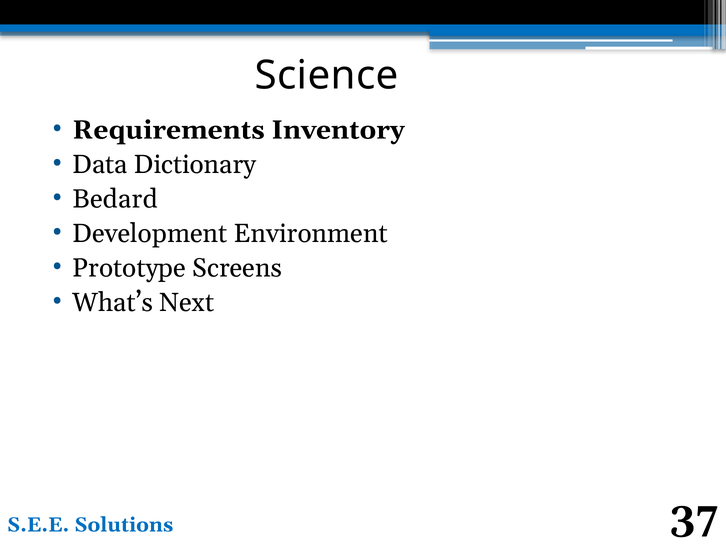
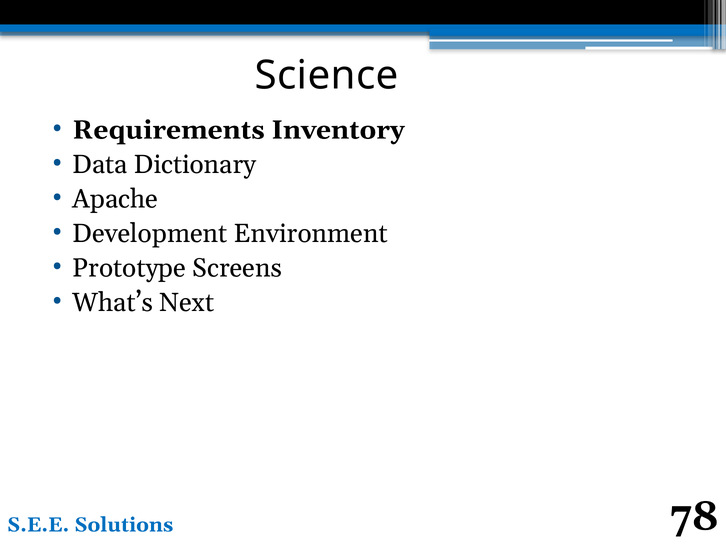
Bedard: Bedard -> Apache (115, 199)
37: 37 -> 78 (694, 517)
